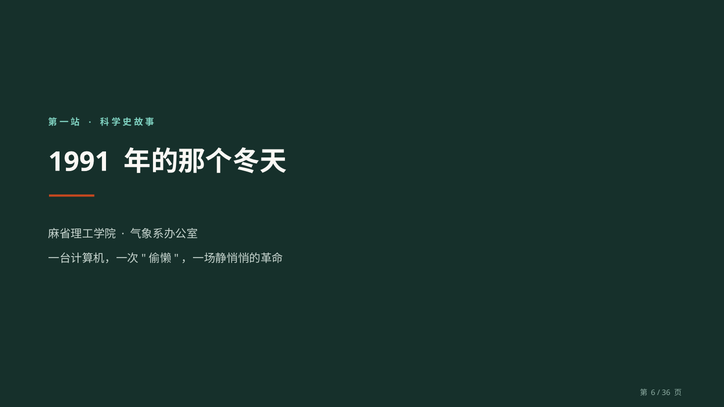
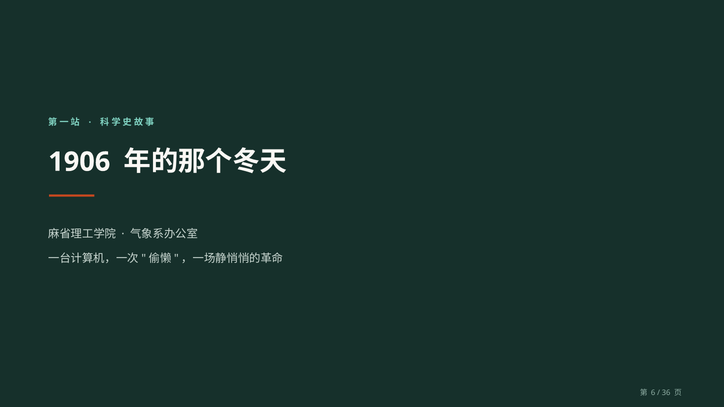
1991: 1991 -> 1906 (79, 162)
